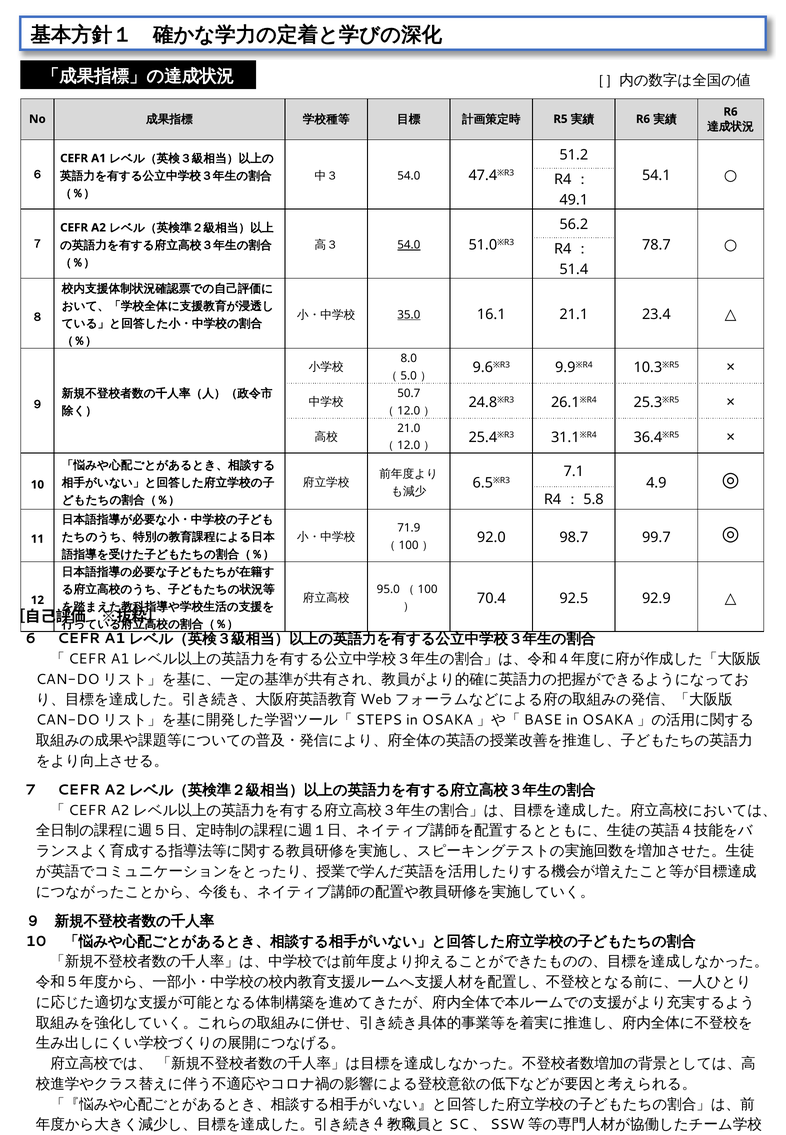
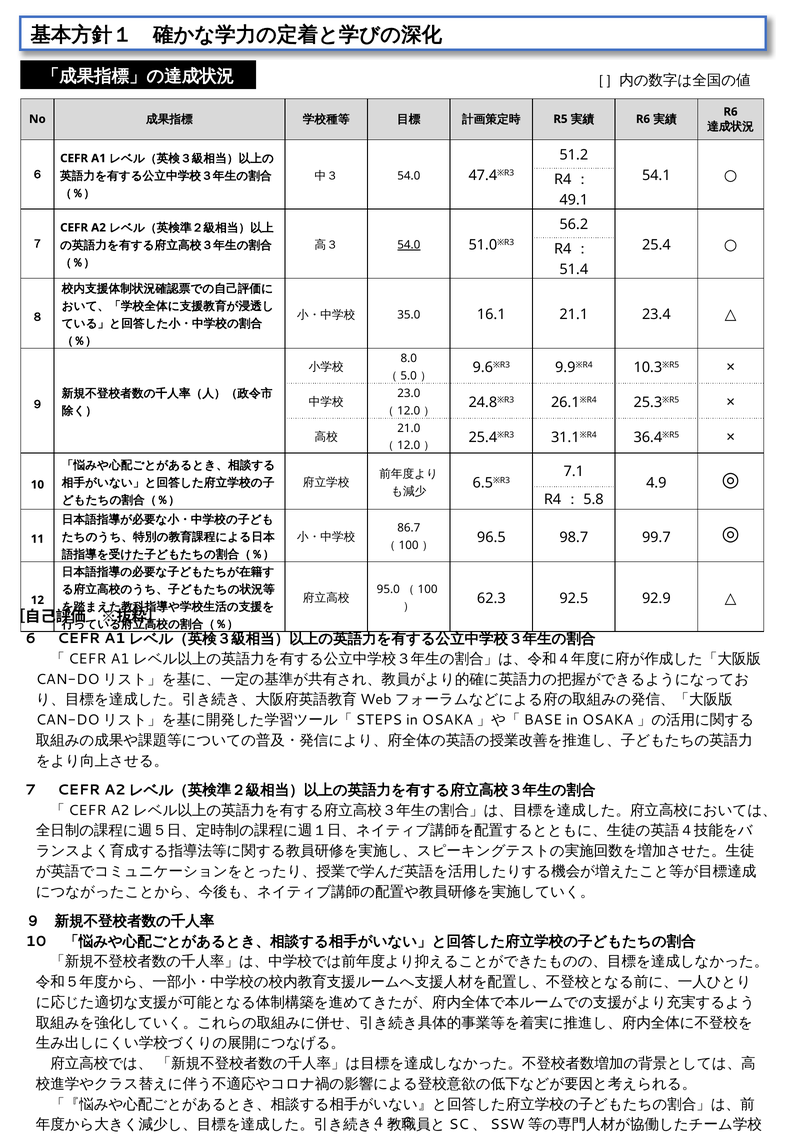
78.7: 78.7 -> 25.4 (656, 245)
35.0 underline: present -> none (409, 315)
50.7: 50.7 -> 23.0 (409, 393)
71.9: 71.9 -> 86.7 (409, 528)
92.0: 92.0 -> 96.5 (491, 537)
70.4: 70.4 -> 62.3 (491, 599)
